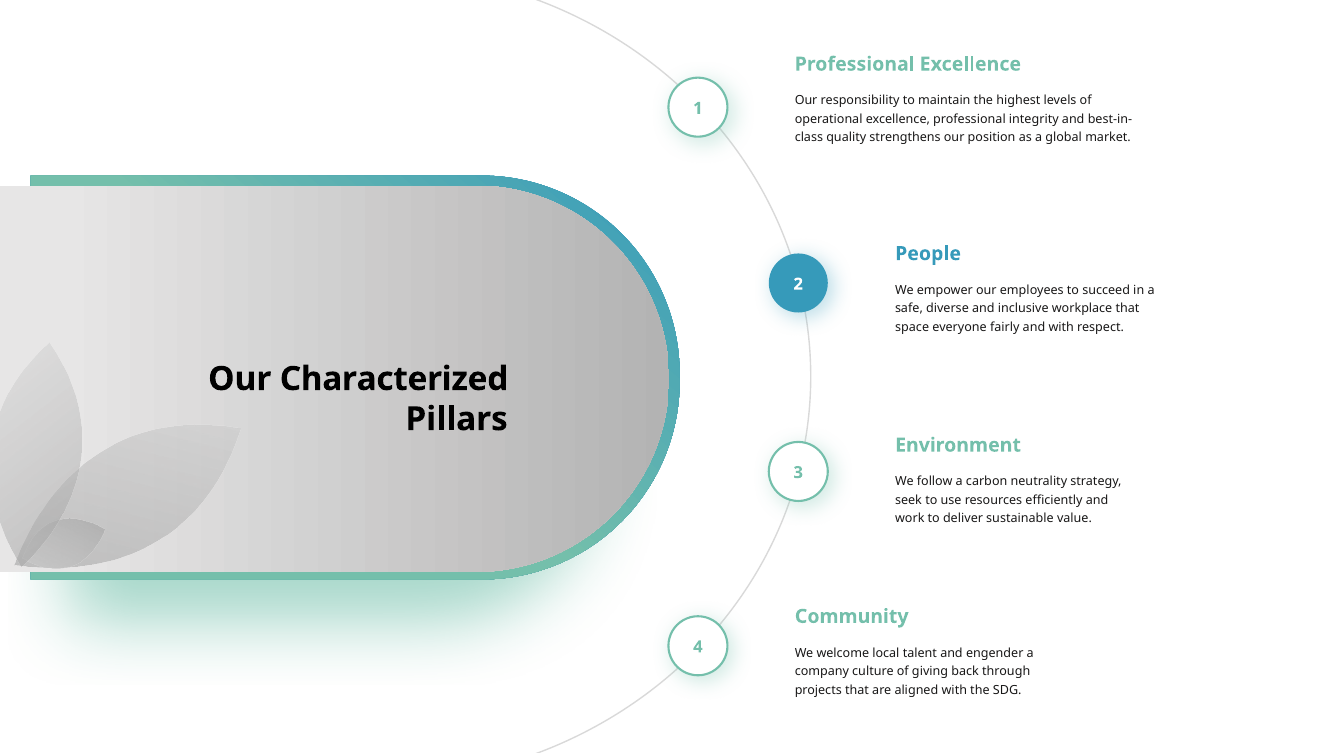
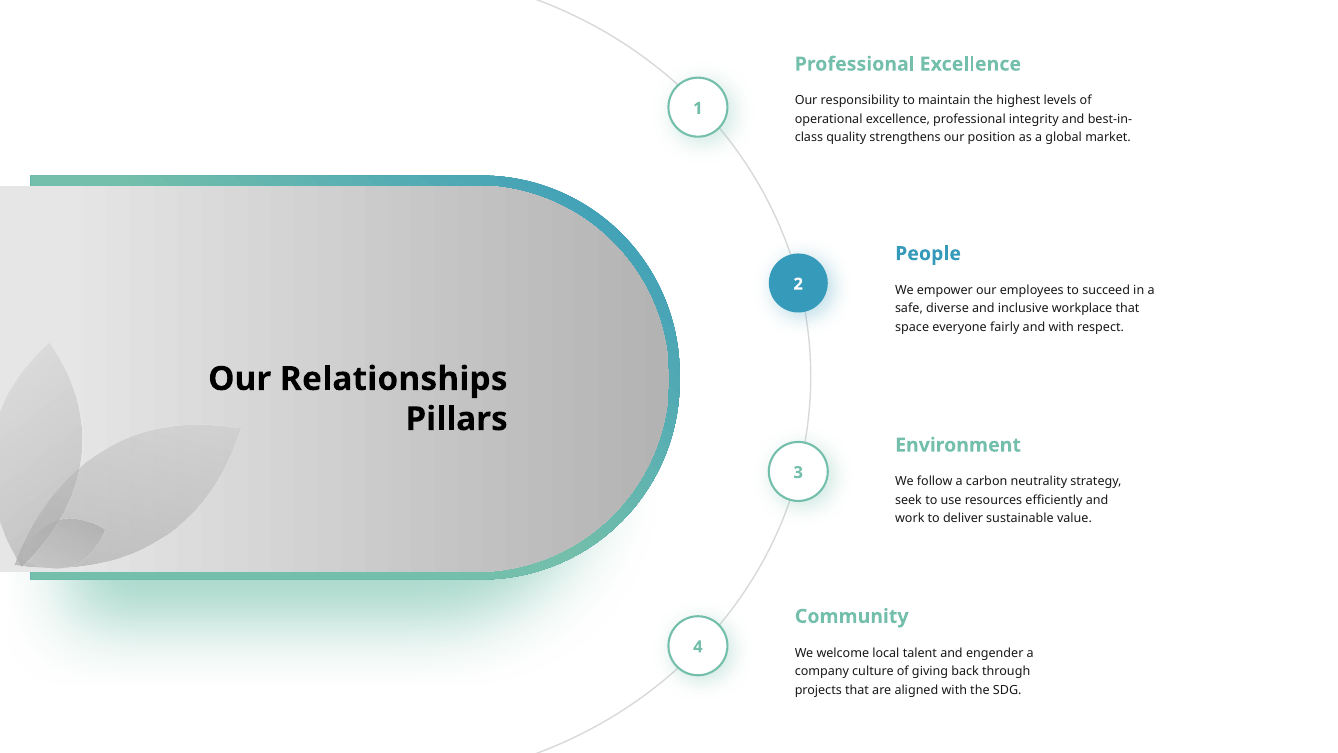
Characterized: Characterized -> Relationships (394, 379)
